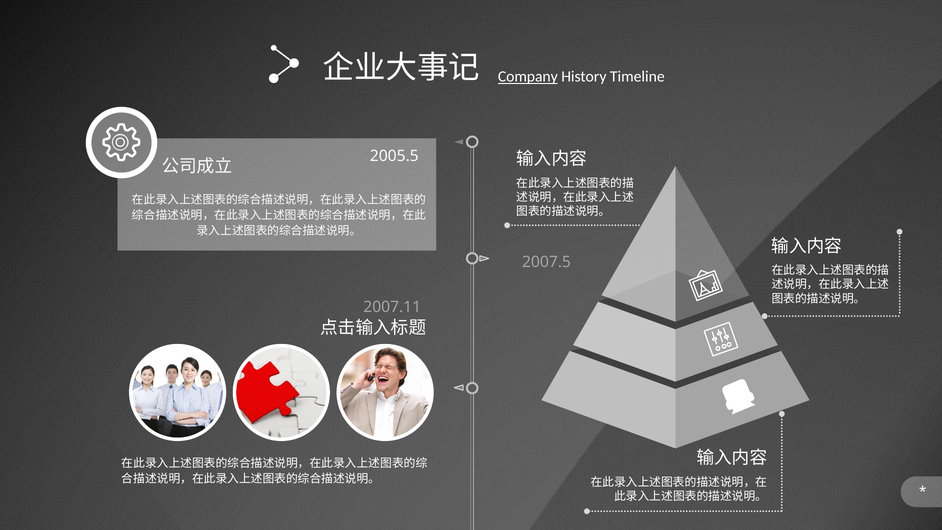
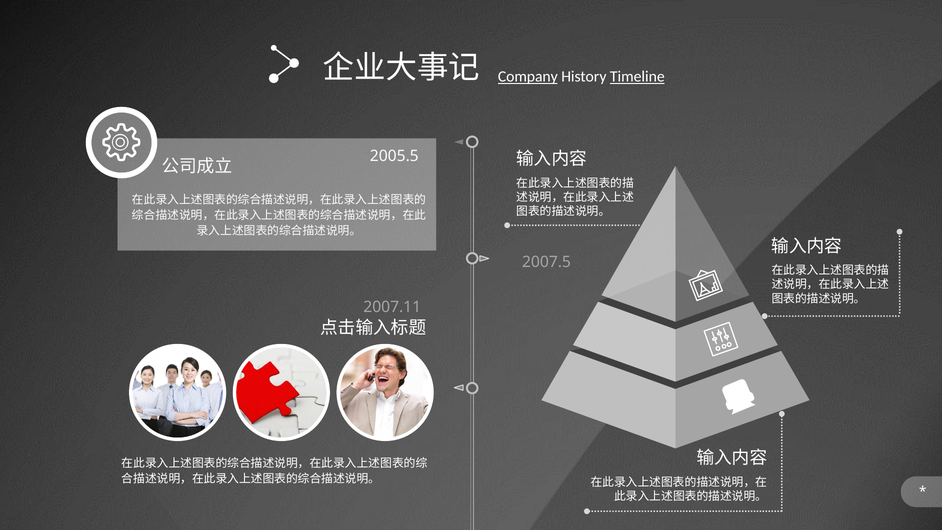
Timeline underline: none -> present (637, 77)
